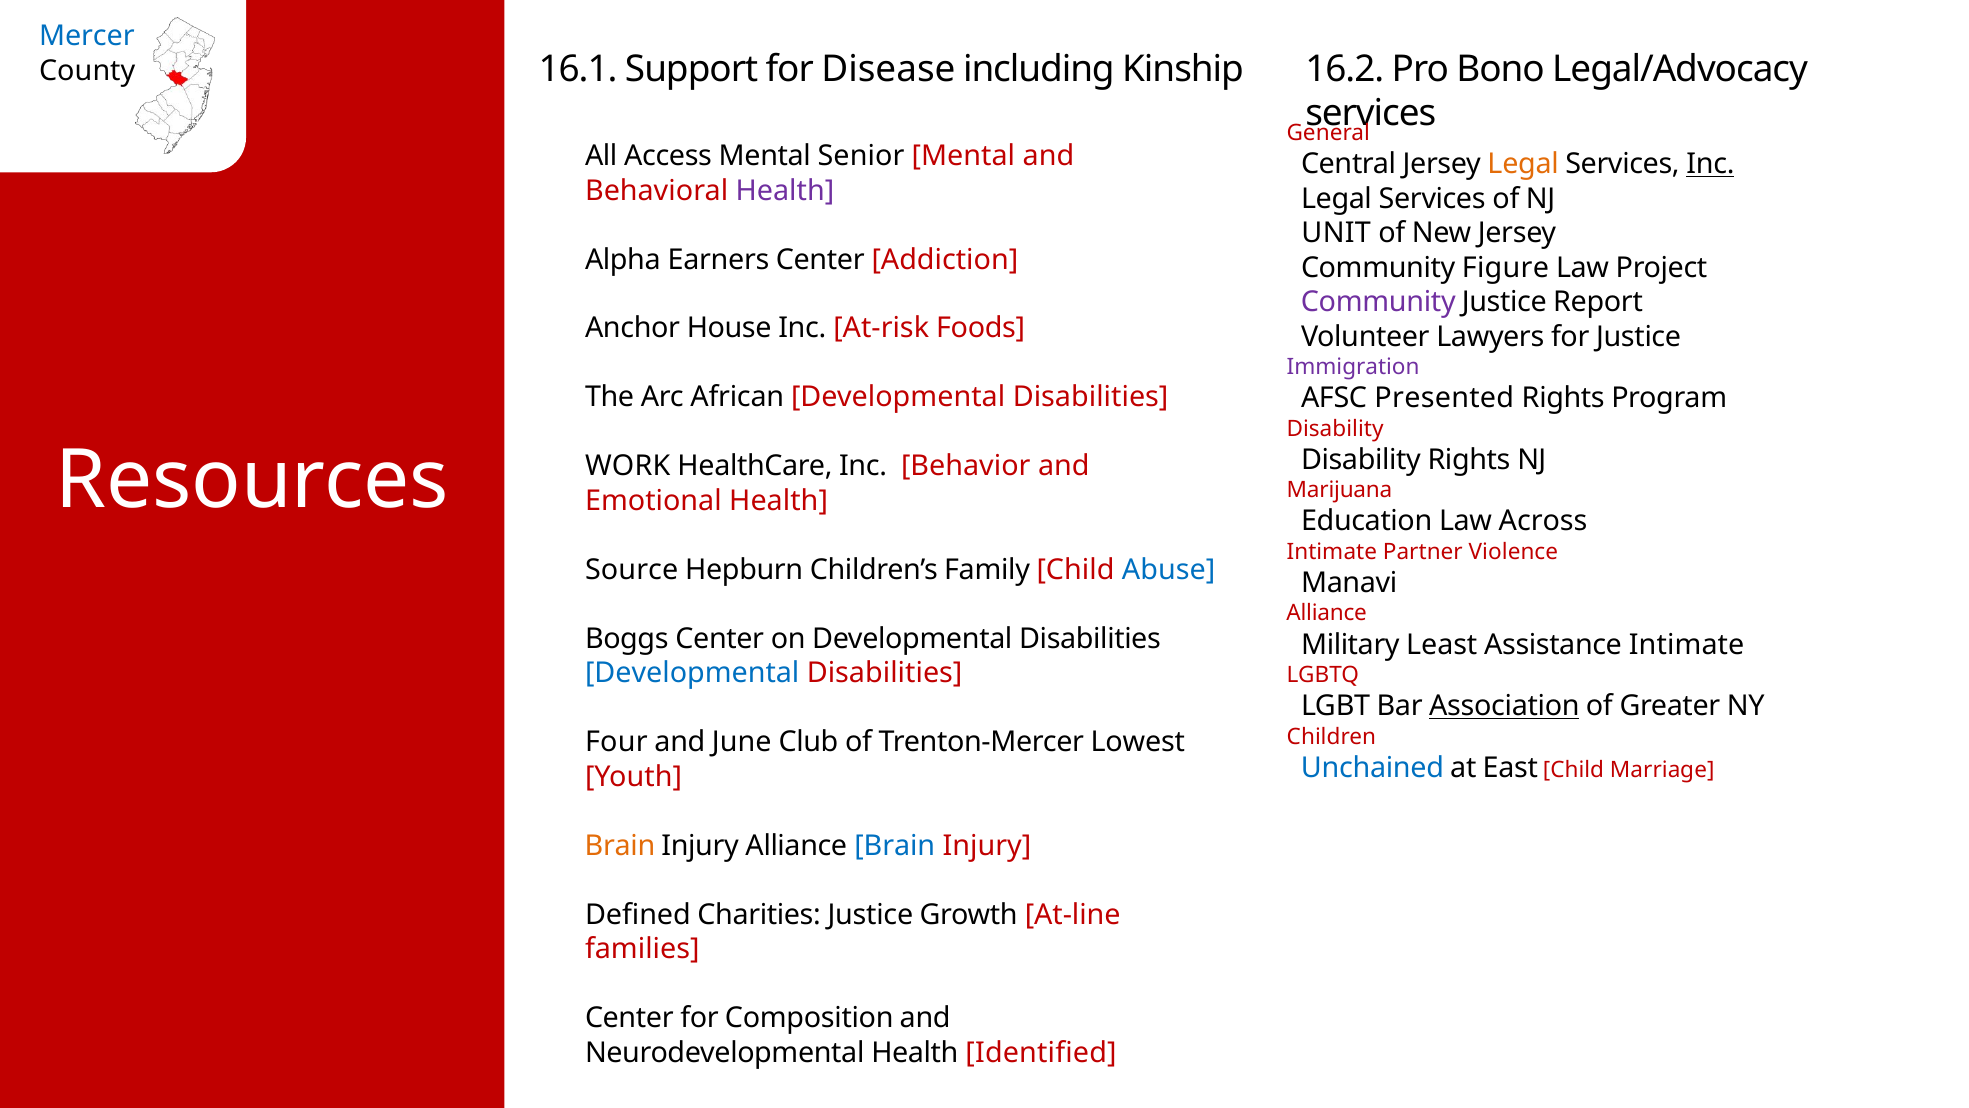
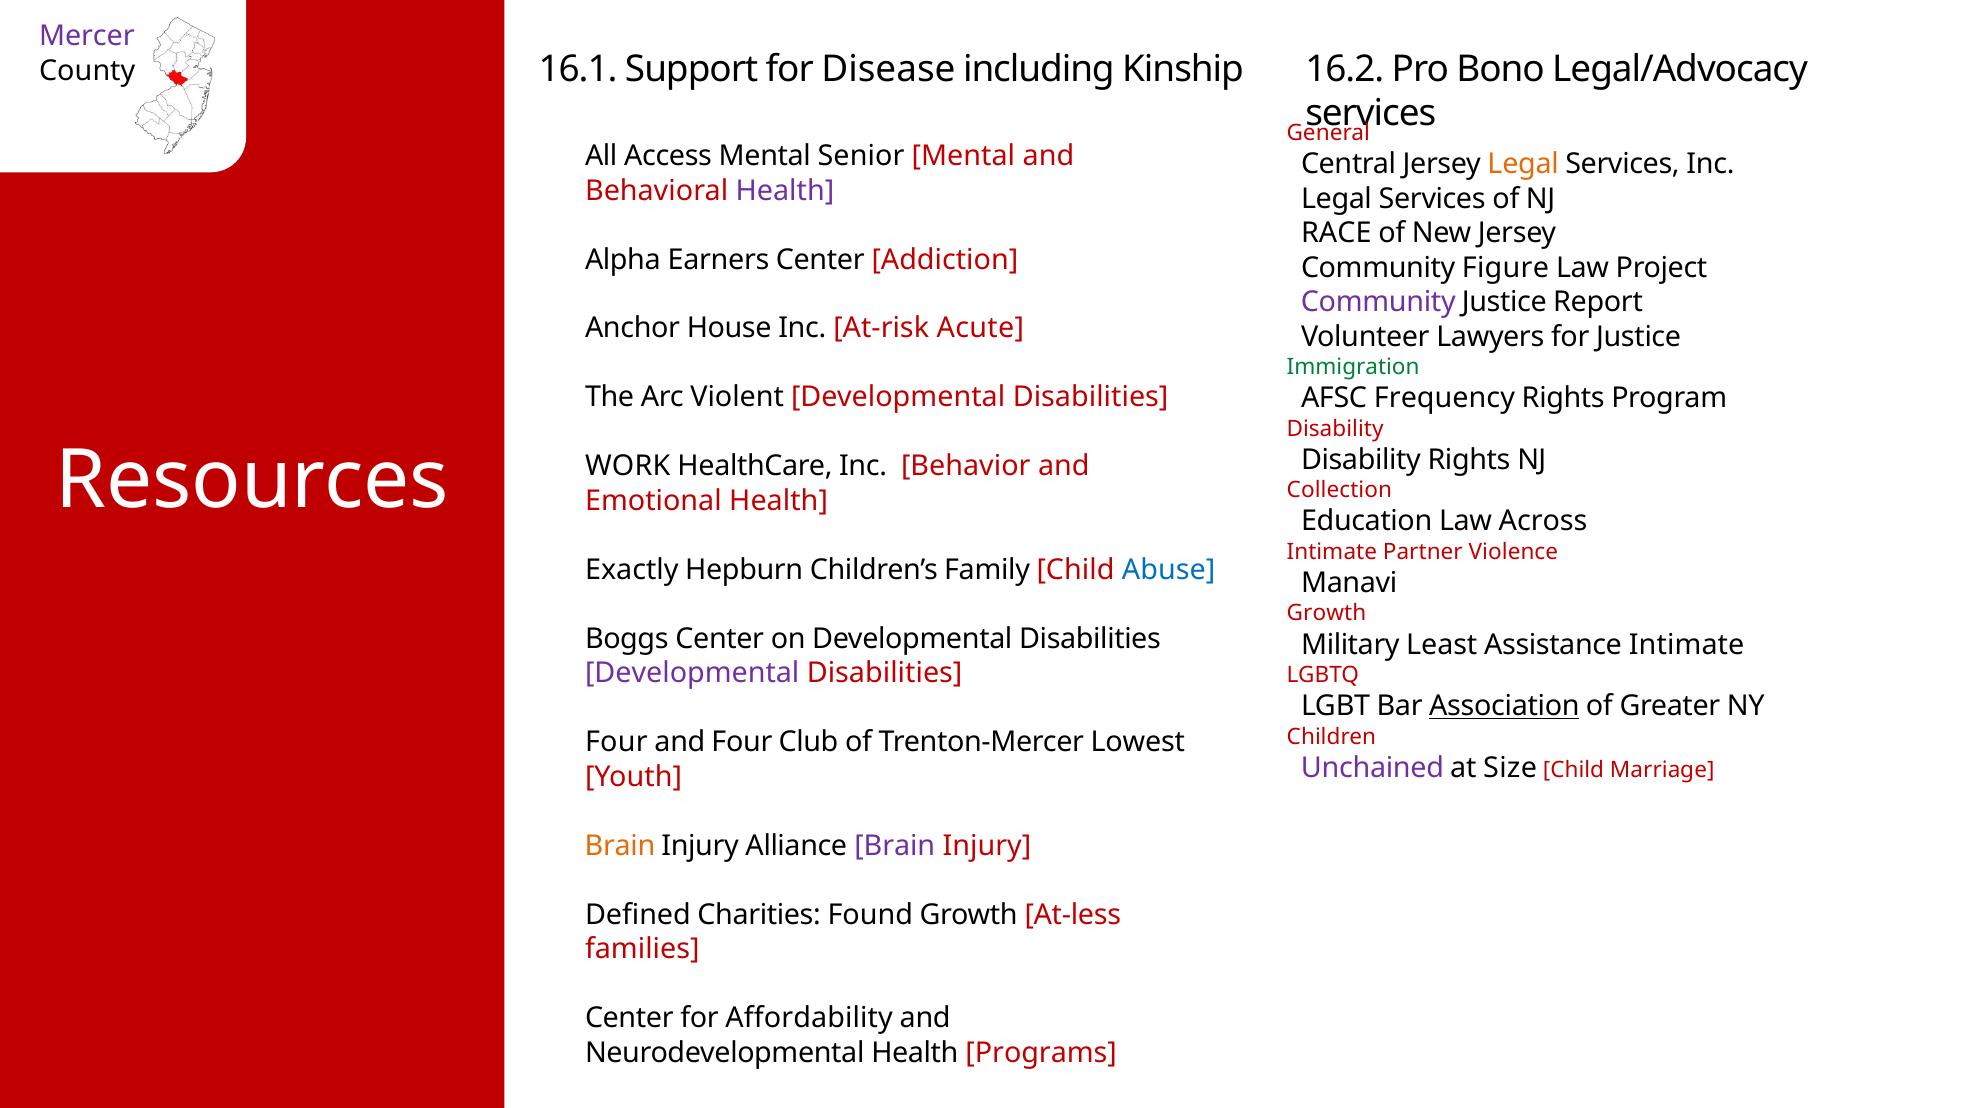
Mercer colour: blue -> purple (87, 36)
Inc underline: present -> none (1710, 164)
UNIT: UNIT -> RACE (1336, 233)
Foods: Foods -> Acute (980, 328)
Immigration colour: purple -> green (1353, 367)
African: African -> Violent (737, 397)
Presented: Presented -> Frequency (1444, 398)
Marijuana: Marijuana -> Collection (1339, 490)
Source: Source -> Exactly (632, 570)
Alliance: Alliance -> Growth (1327, 613)
Developmental colour: blue -> purple (692, 673)
and June: June -> Four (742, 742)
Unchained colour: blue -> purple (1372, 767)
East: East -> Size (1510, 767)
Brain colour: blue -> purple (895, 846)
Charities Justice: Justice -> Found (870, 914)
At-line: At-line -> At-less (1073, 914)
Composition: Composition -> Affordability (809, 1018)
Identified: Identified -> Programs (1041, 1052)
